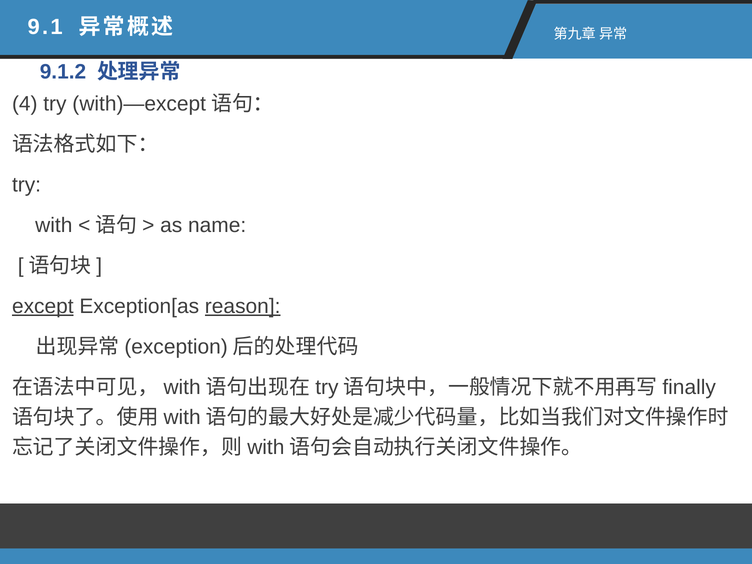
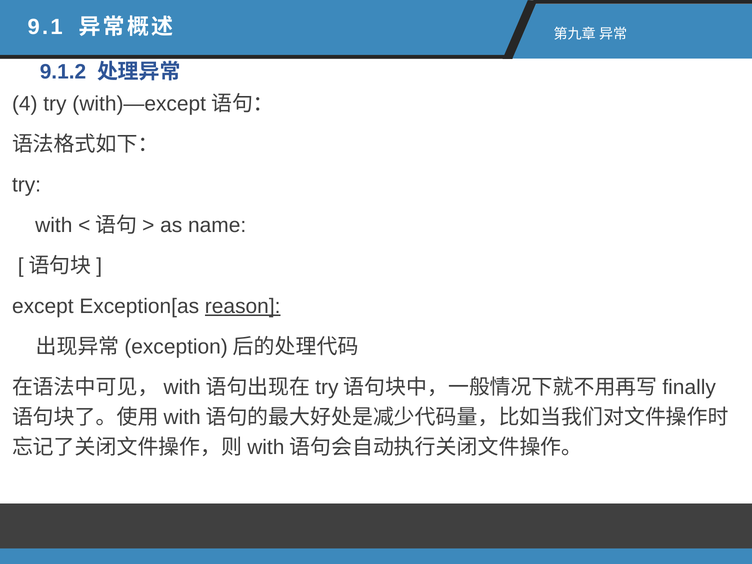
except underline: present -> none (43, 306)
